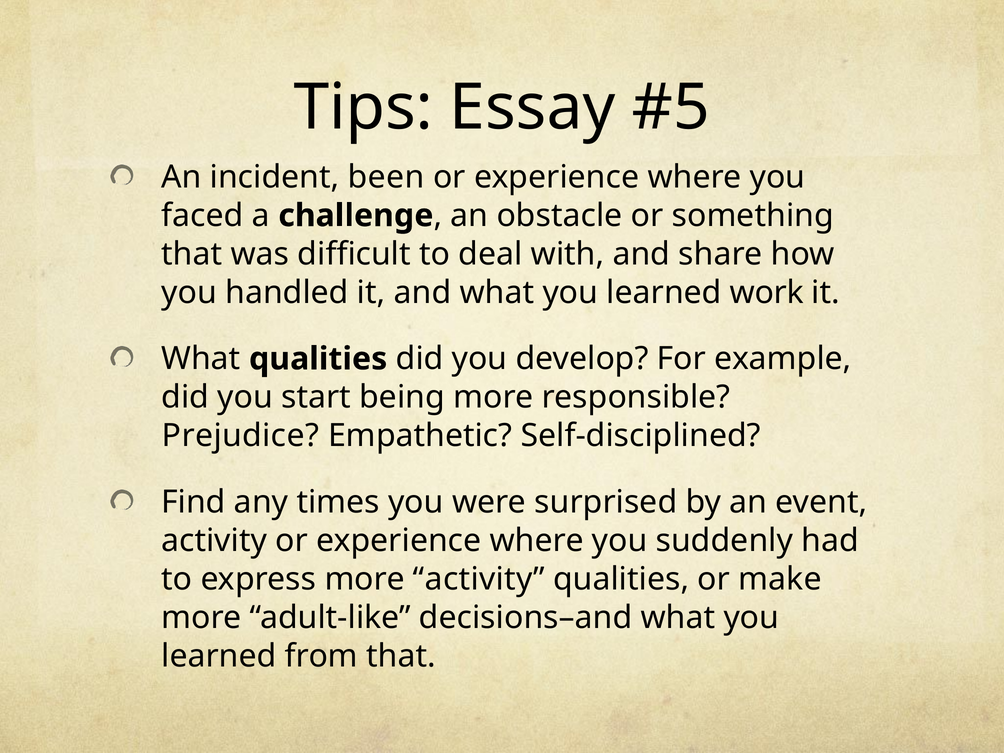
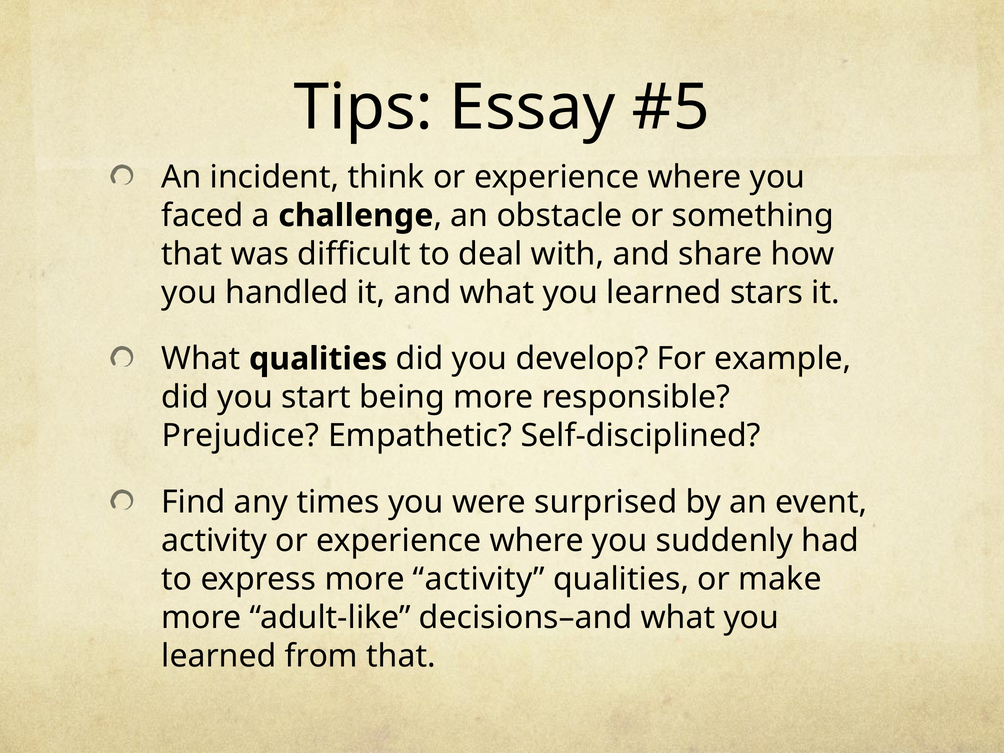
been: been -> think (386, 177)
work: work -> stars (767, 292)
